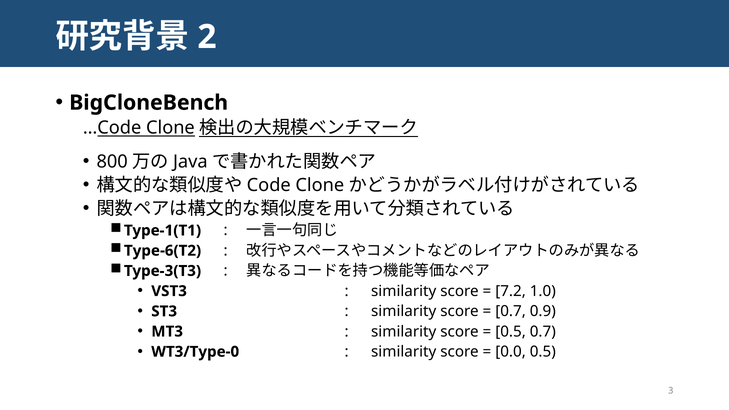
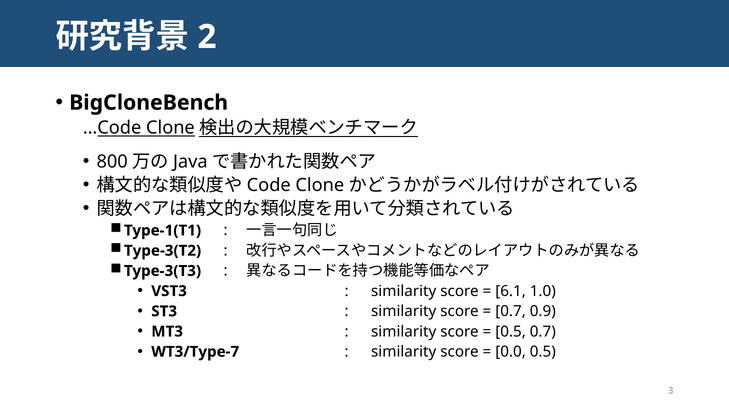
Type-6(T2: Type-6(T2 -> Type-3(T2 (163, 251)
7.2: 7.2 -> 6.1 (511, 291)
WT3/Type-0: WT3/Type-0 -> WT3/Type-7 (195, 352)
